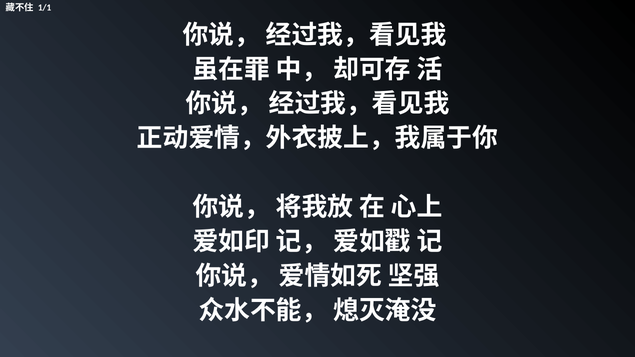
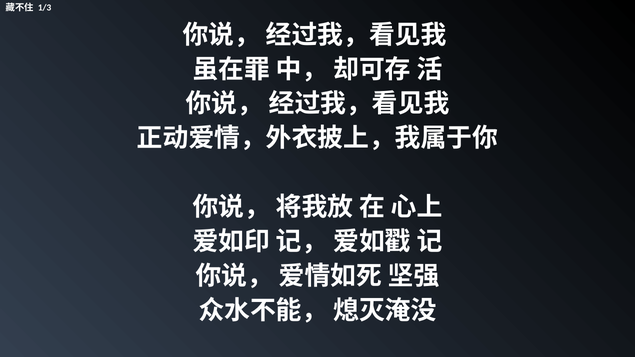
1/1: 1/1 -> 1/3 (45, 8)
